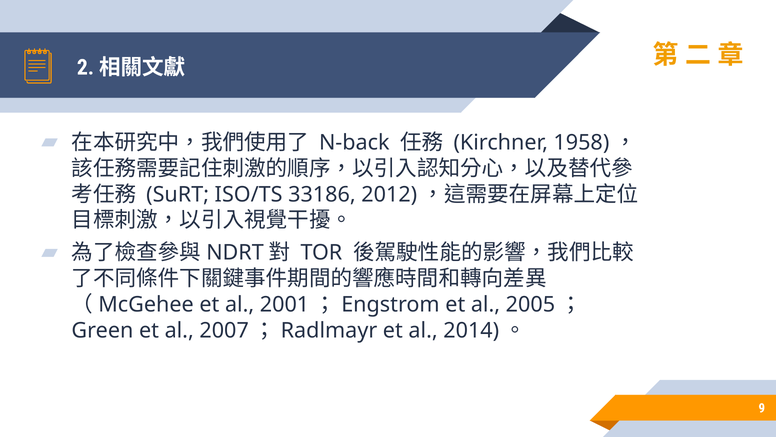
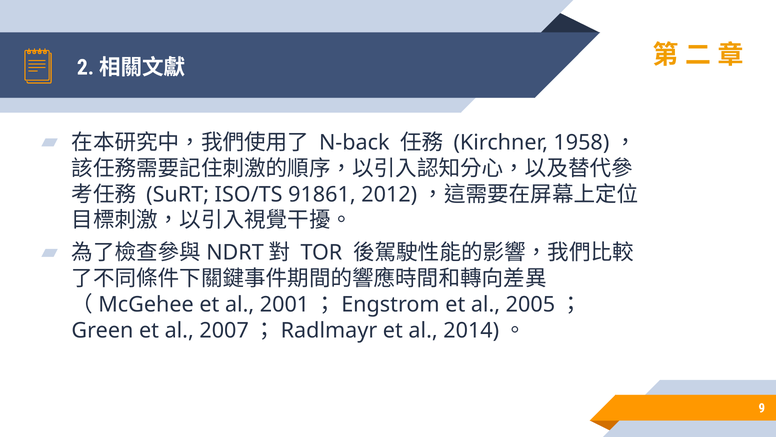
33186: 33186 -> 91861 (322, 194)
